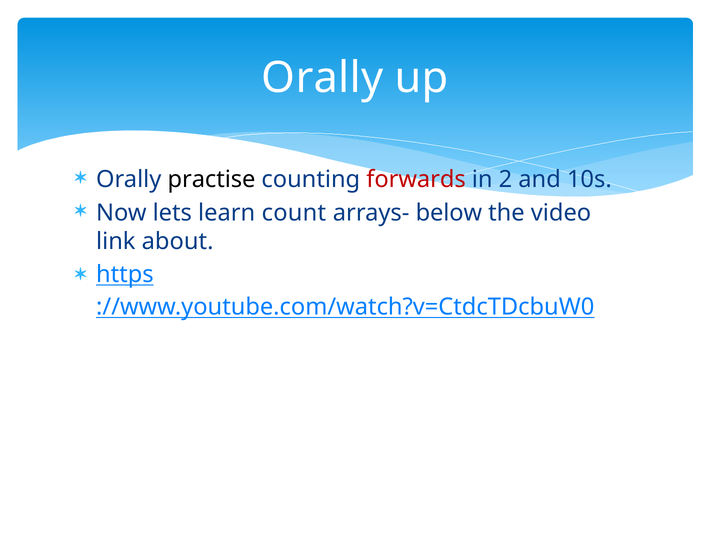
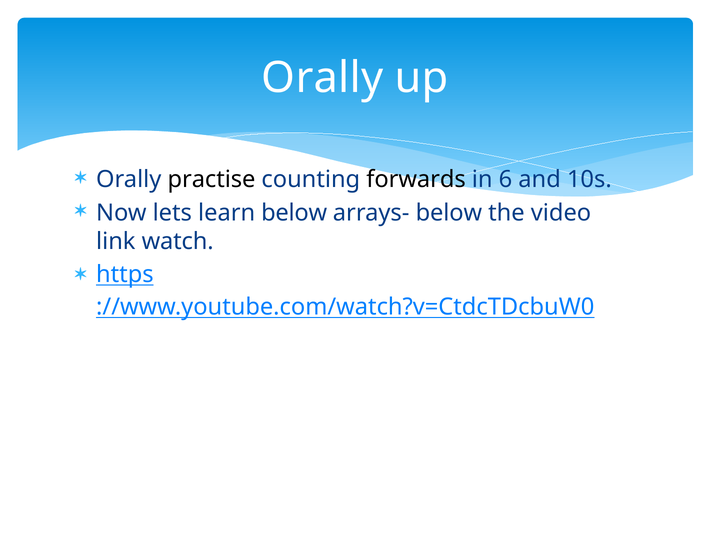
forwards colour: red -> black (416, 179)
2: 2 -> 6 (505, 179)
learn count: count -> below (294, 213)
about: about -> watch (178, 241)
